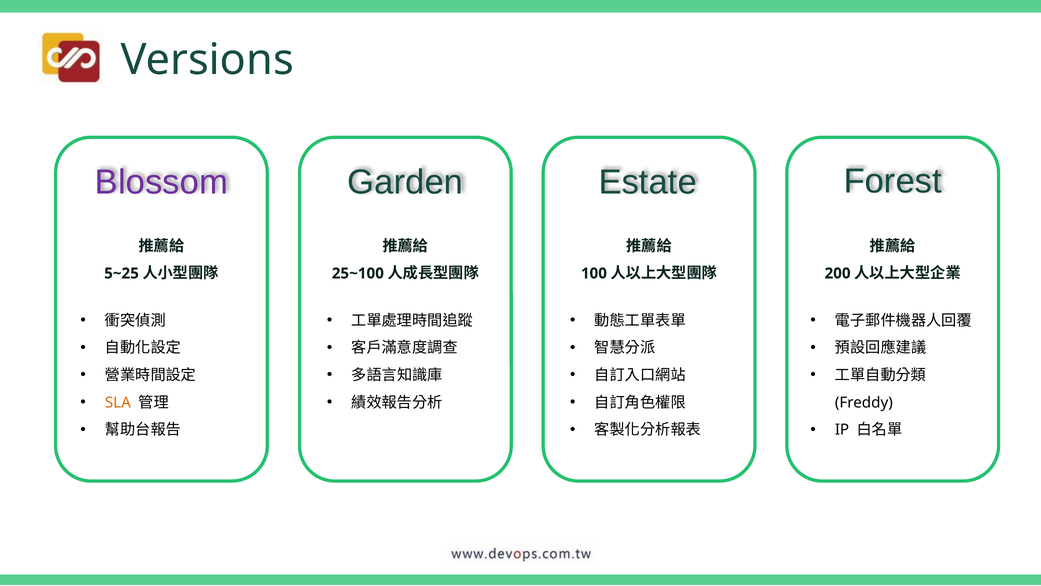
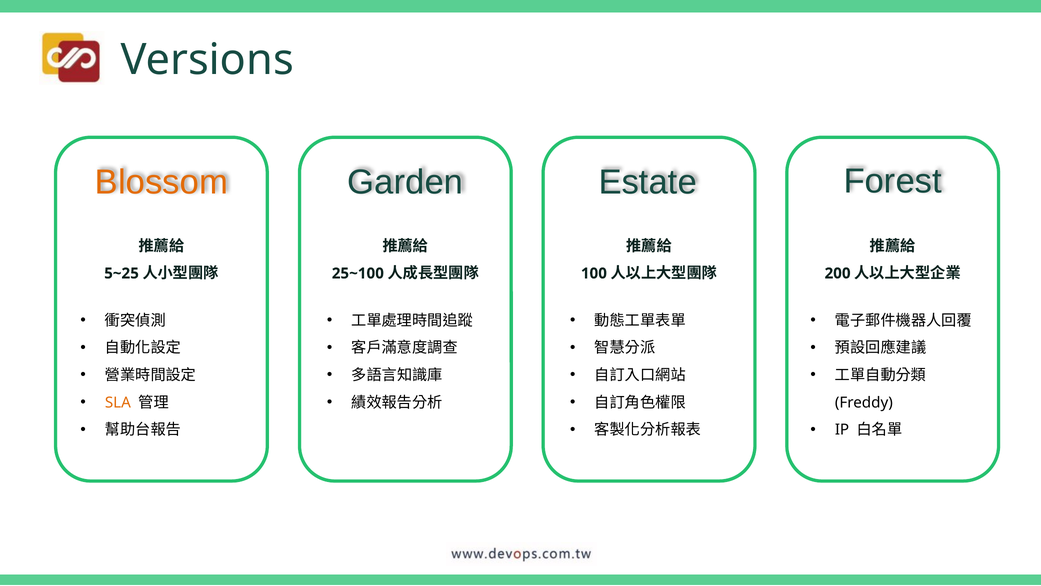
Blossom colour: purple -> orange (161, 182)
